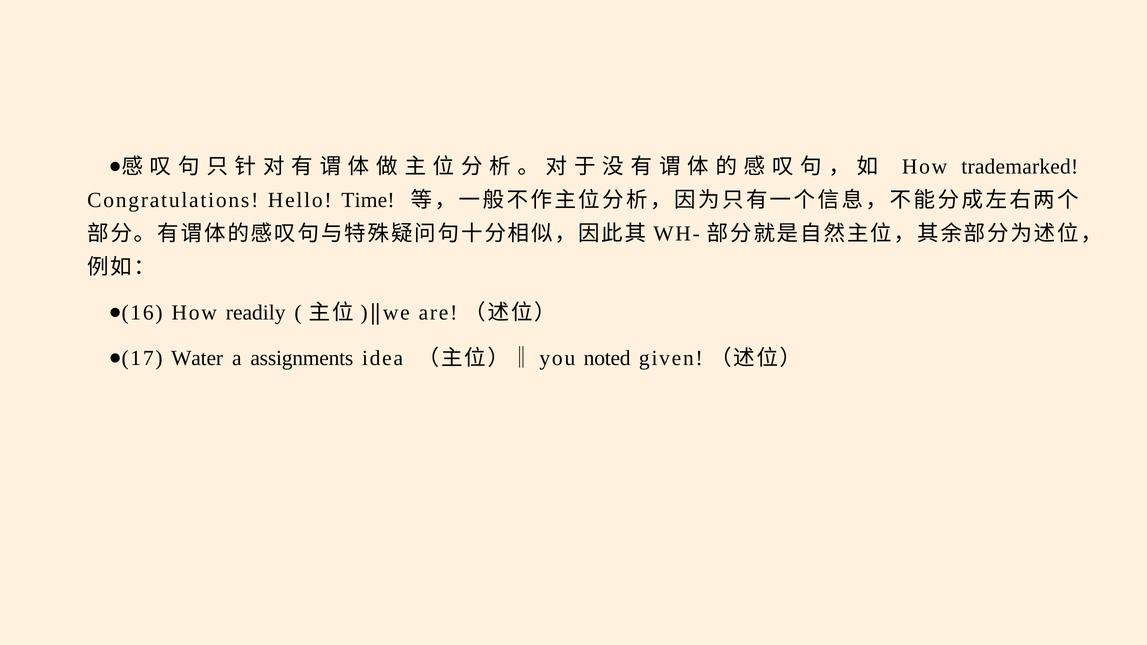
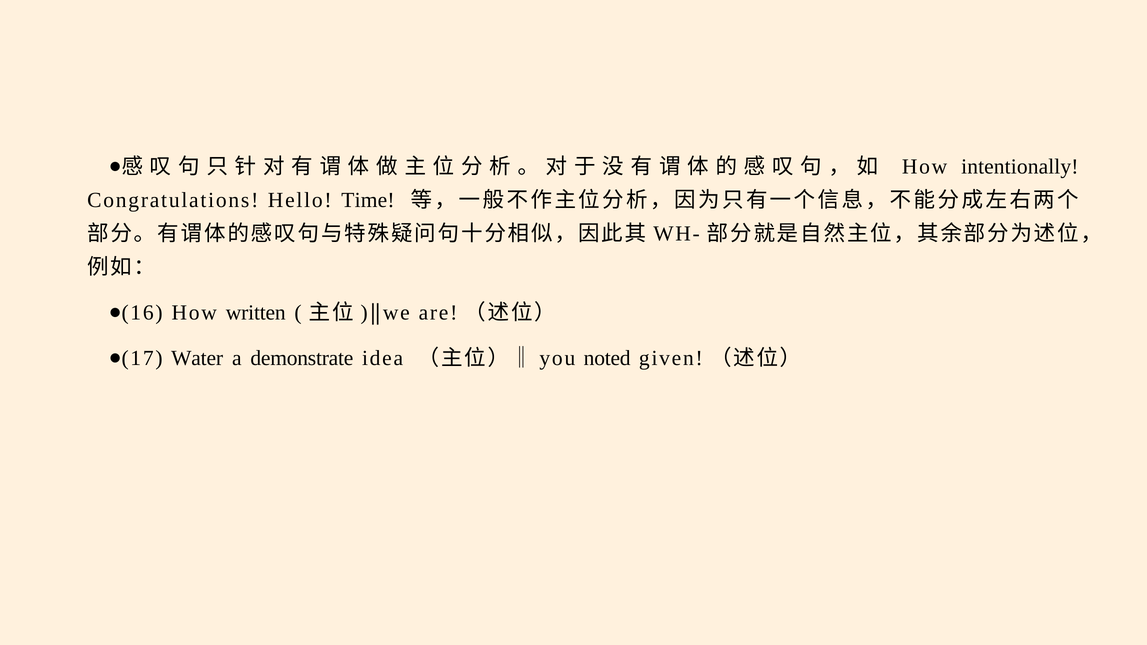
trademarked: trademarked -> intentionally (1020, 167)
readily: readily -> written (256, 313)
assignments: assignments -> demonstrate (302, 358)
